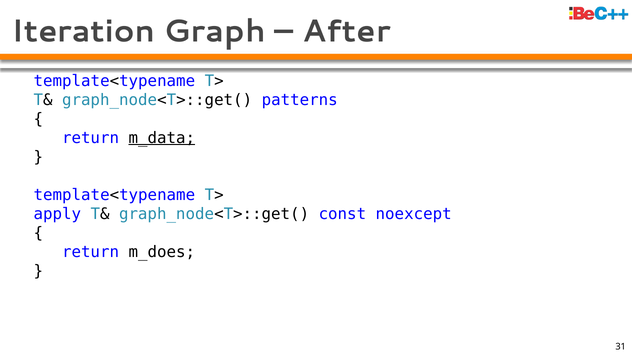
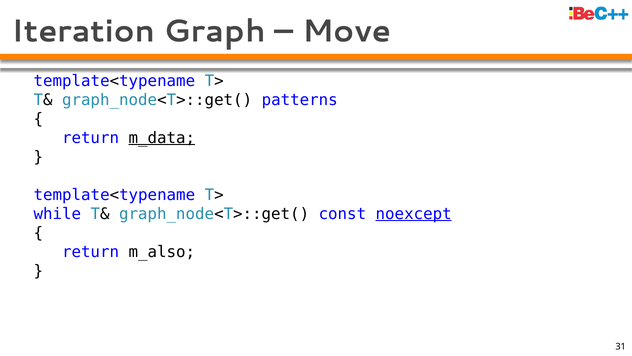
After: After -> Move (347, 31)
apply: apply -> while (57, 214)
noexcept underline: none -> present (414, 214)
m_does: m_does -> m_also (162, 251)
